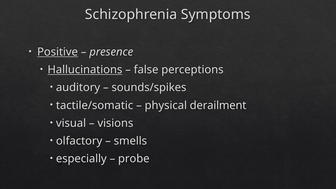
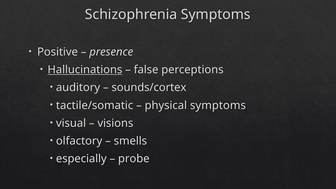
Positive underline: present -> none (58, 52)
sounds/spikes: sounds/spikes -> sounds/cortex (149, 88)
physical derailment: derailment -> symptoms (218, 105)
